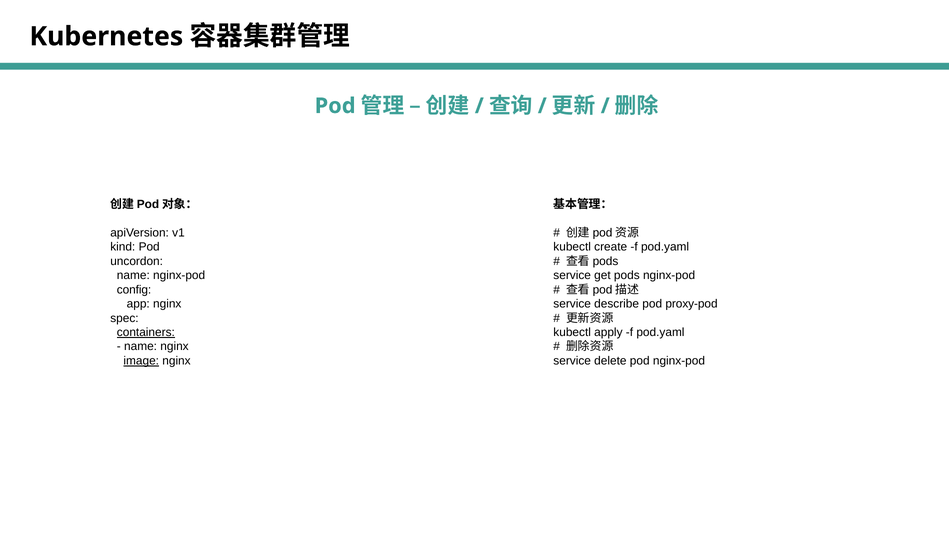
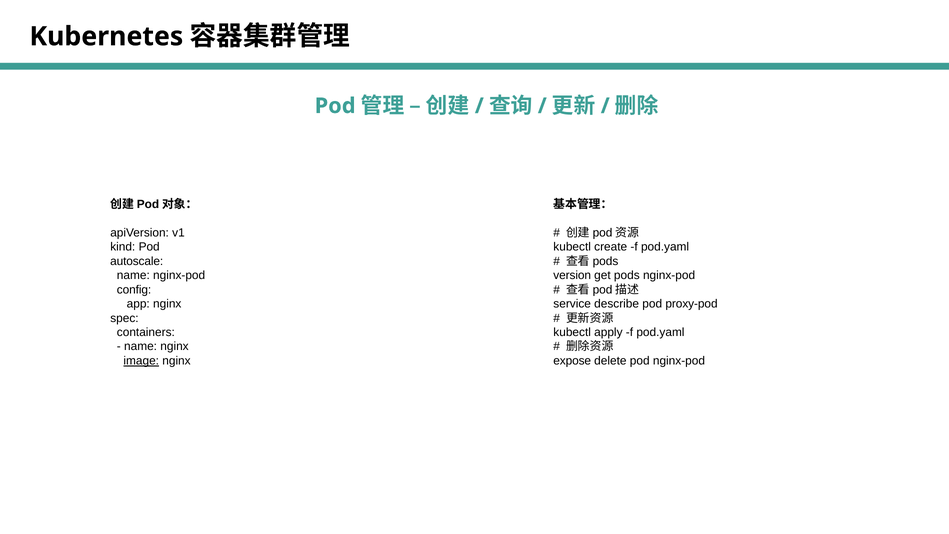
uncordon: uncordon -> autoscale (137, 261)
service: service -> version (572, 275)
containers underline: present -> none (146, 332)
service: service -> expose (572, 361)
